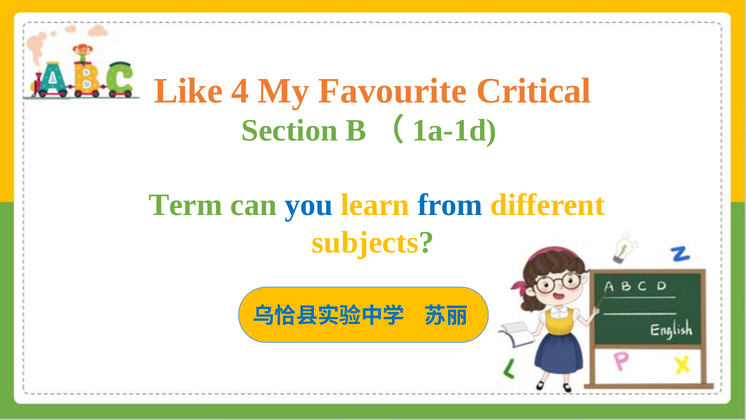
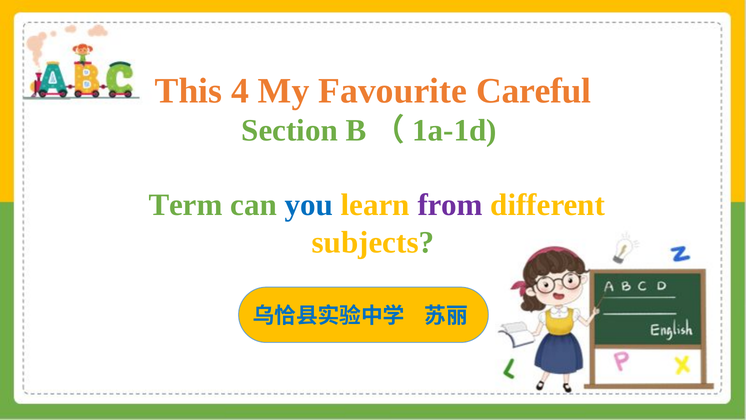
Like: Like -> This (188, 91)
Critical: Critical -> Careful (534, 91)
from colour: blue -> purple (450, 205)
